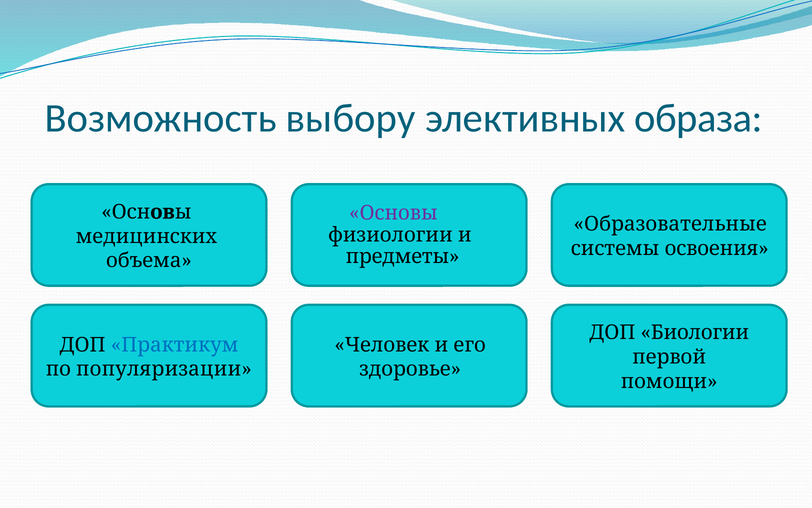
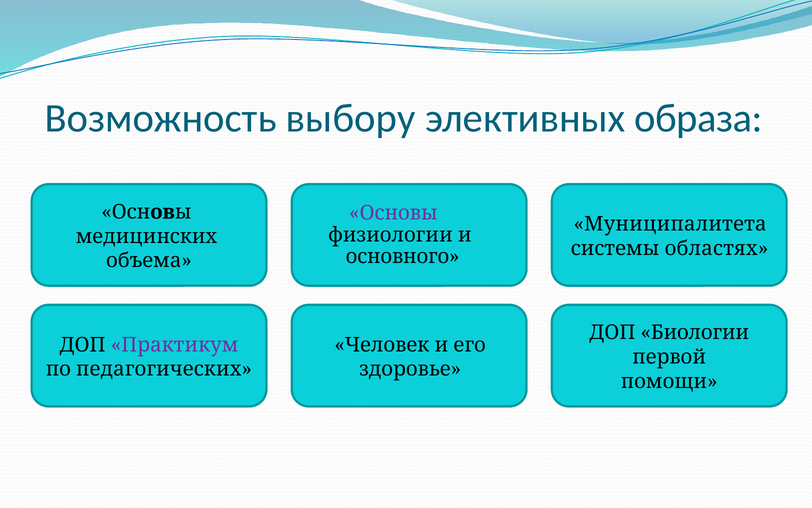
Образовательные: Образовательные -> Муниципалитета (670, 224)
освоения: освоения -> областях (717, 248)
предметы: предметы -> основного (403, 257)
Практикум colour: blue -> purple (175, 344)
популяризации: популяризации -> педагогических (164, 369)
